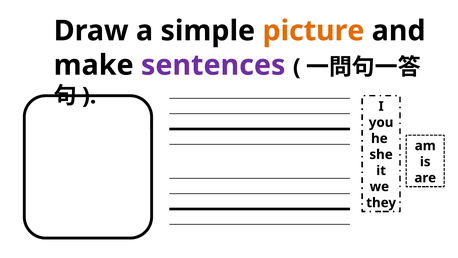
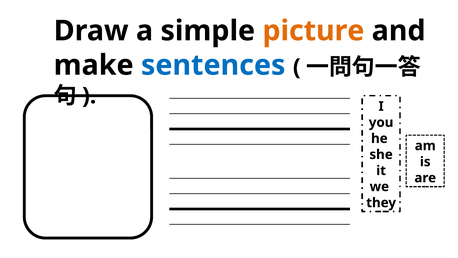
sentences colour: purple -> blue (213, 65)
